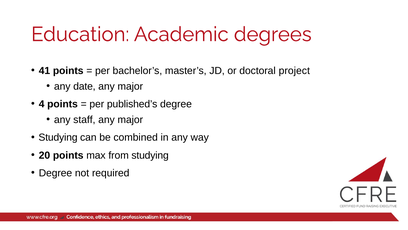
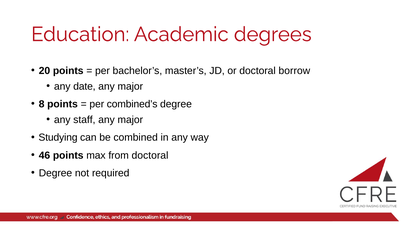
41: 41 -> 20 (44, 71)
project: project -> borrow (294, 71)
4: 4 -> 8 (42, 104)
published’s: published’s -> combined’s (132, 104)
20: 20 -> 46 (44, 155)
from studying: studying -> doctoral (150, 155)
